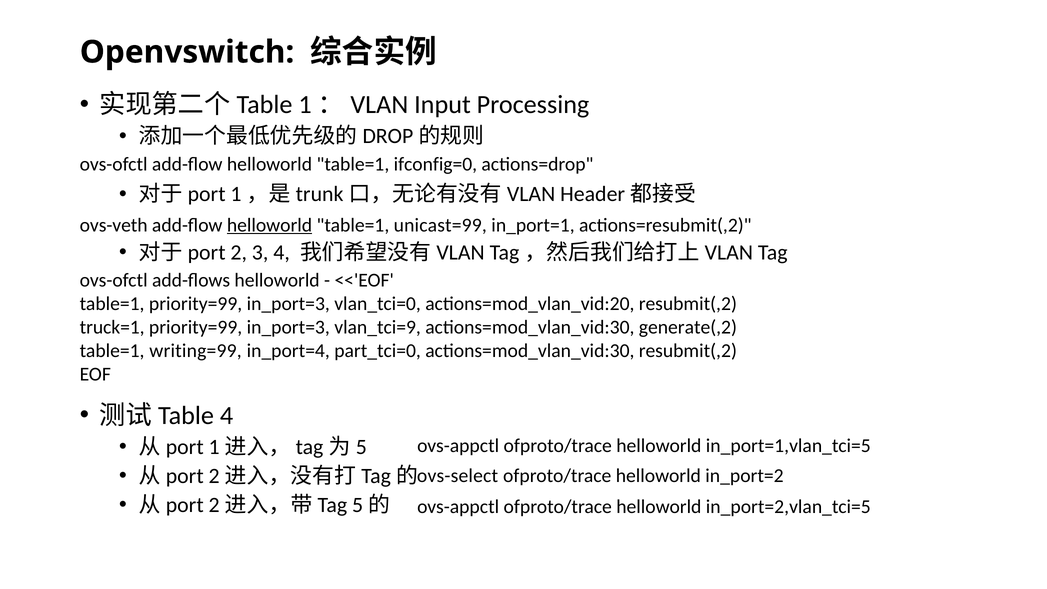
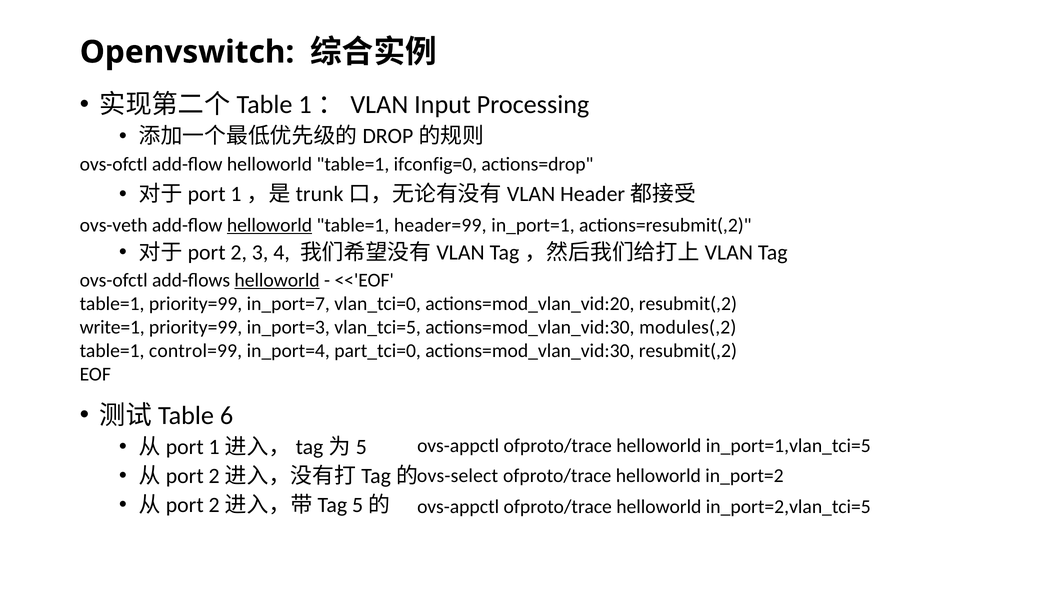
unicast=99: unicast=99 -> header=99 (440, 225)
helloworld underline: none -> present (277, 280)
table=1 priority=99 in_port=3: in_port=3 -> in_port=7 (288, 304)
truck=1: truck=1 -> write=1 (112, 327)
vlan_tci=9: vlan_tci=9 -> vlan_tci=5 (378, 327)
generate(,2: generate(,2 -> modules(,2 (688, 327)
writing=99: writing=99 -> control=99 (196, 351)
4: 4 -> 6 (227, 415)
